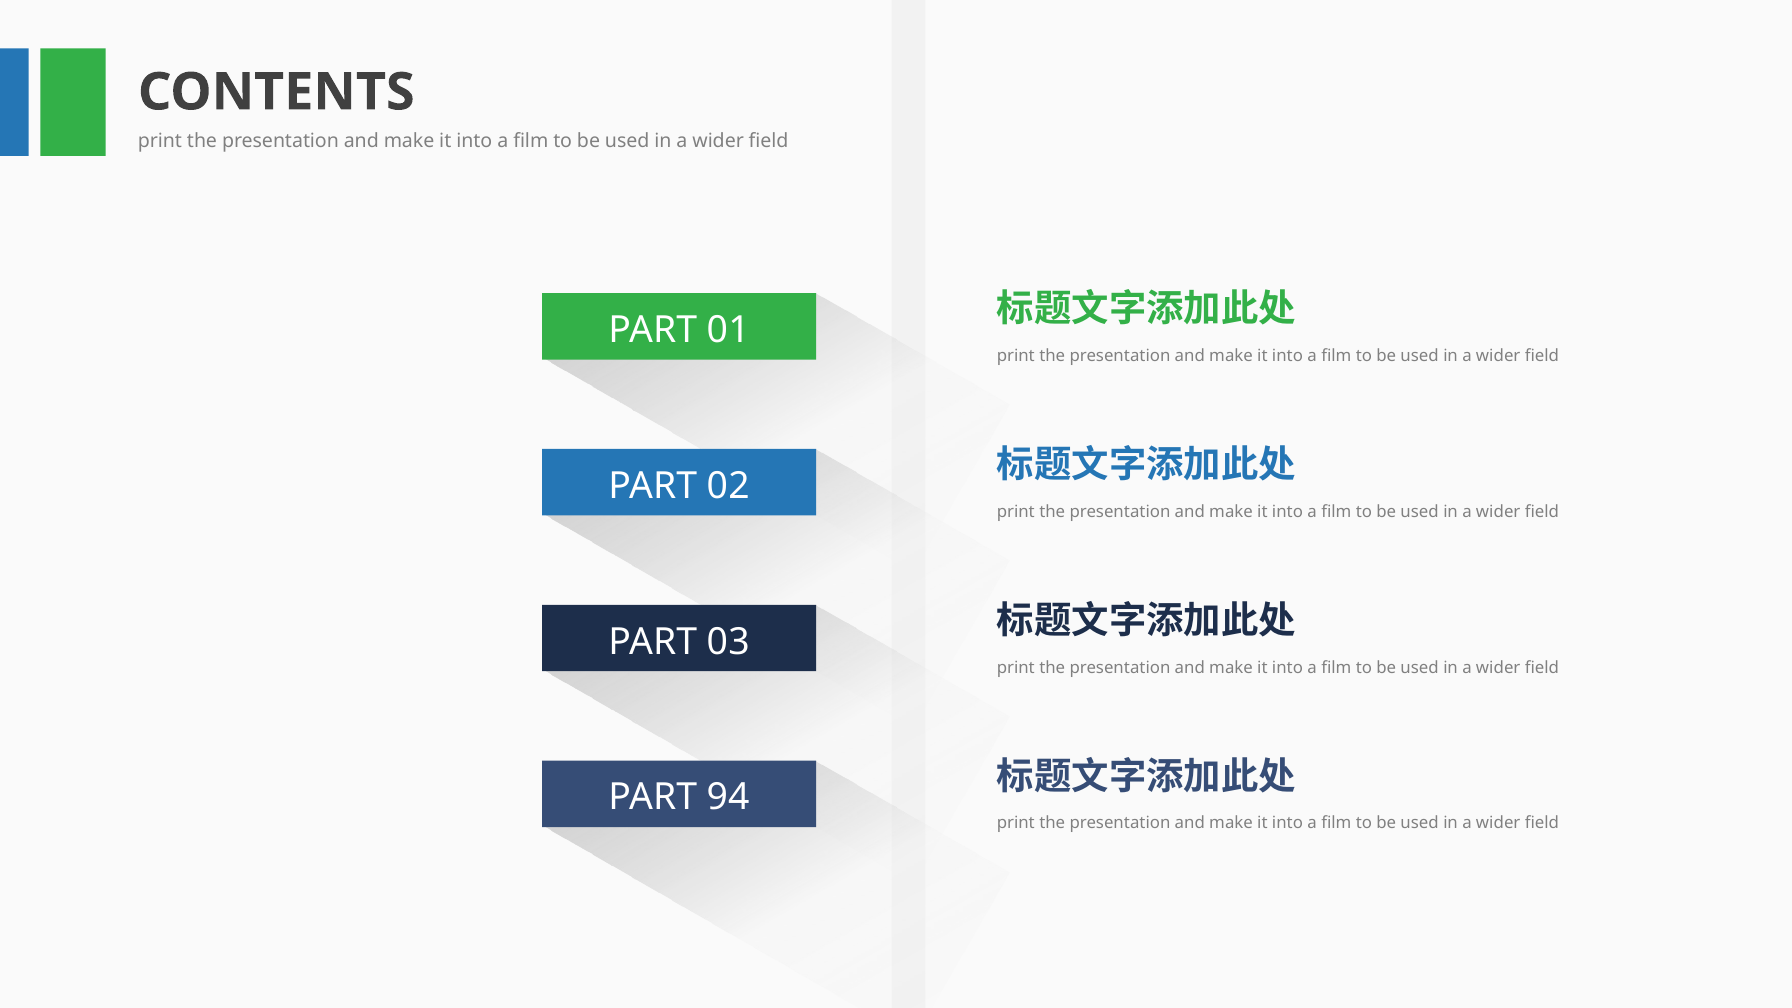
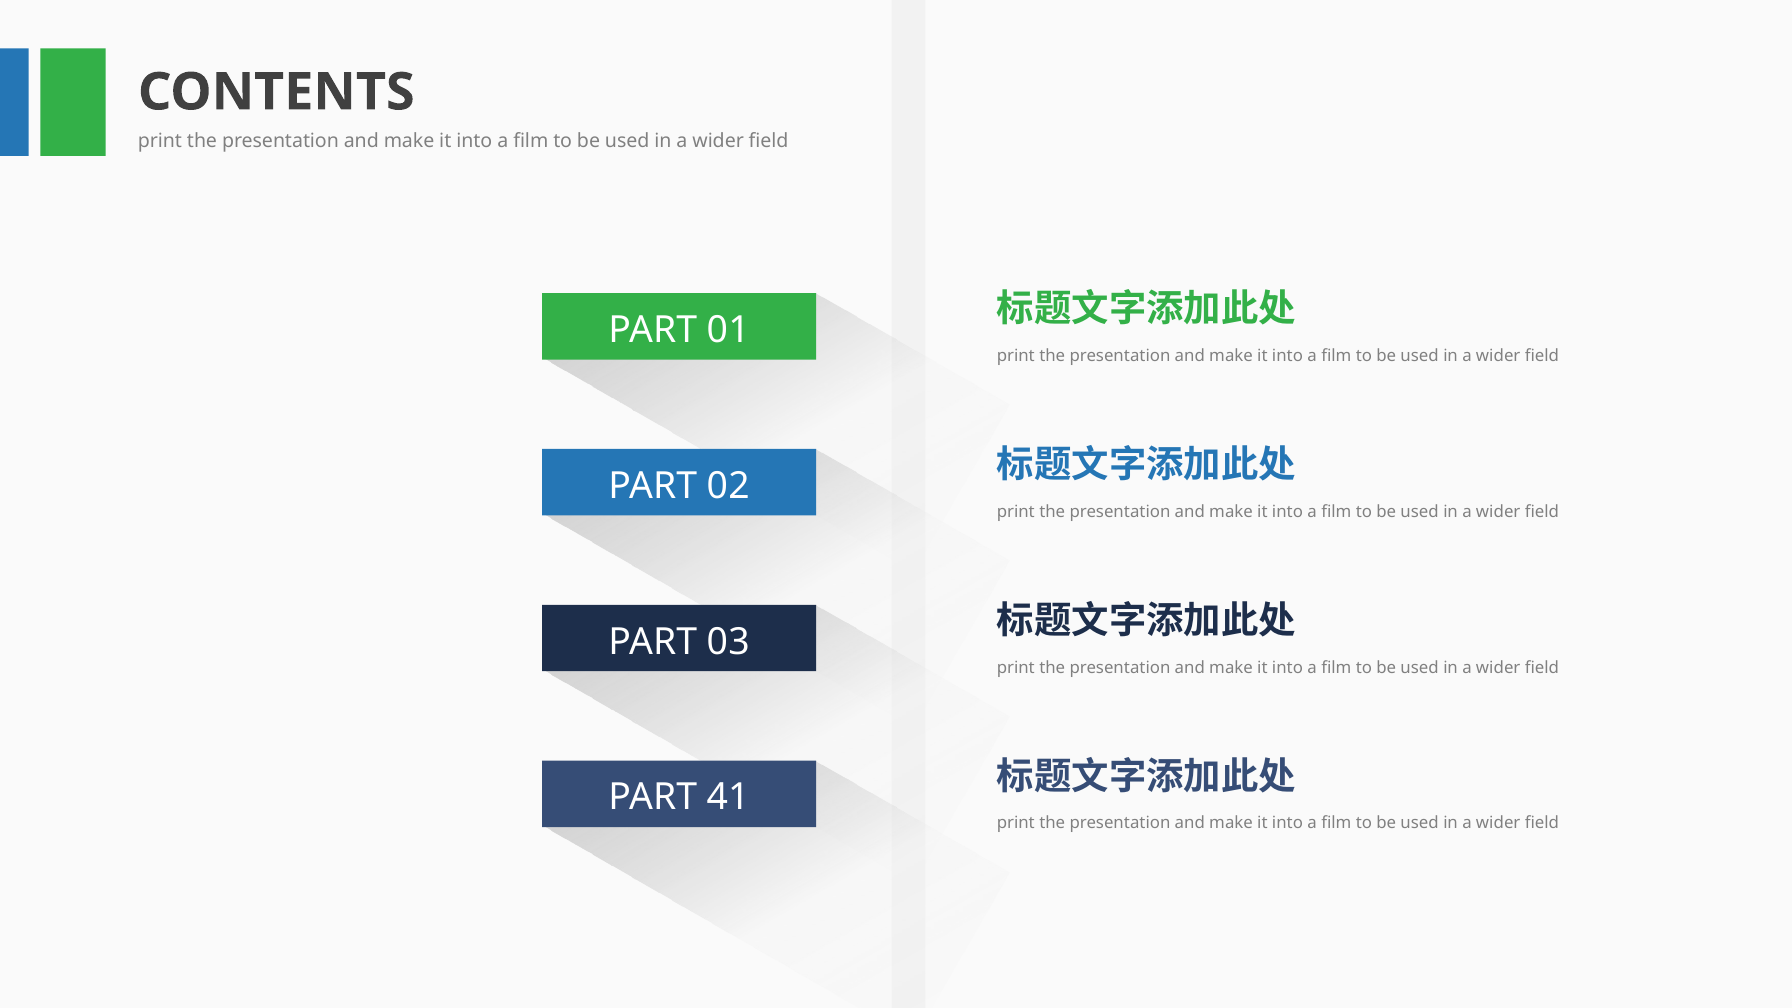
94: 94 -> 41 (728, 798)
